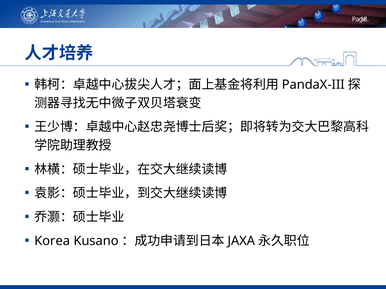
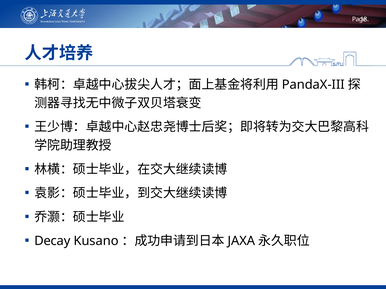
Korea: Korea -> Decay (52, 241)
